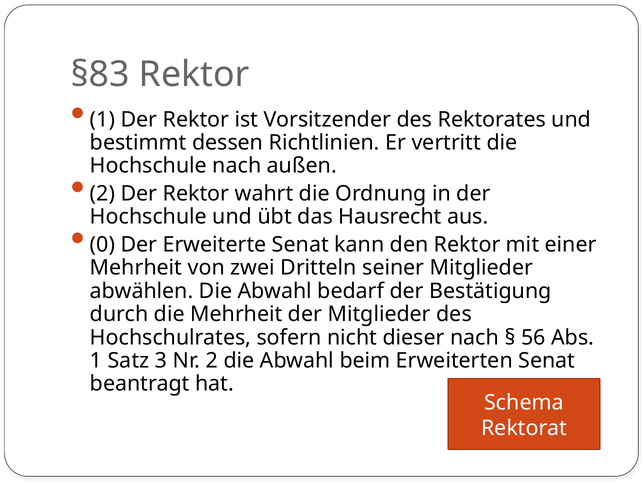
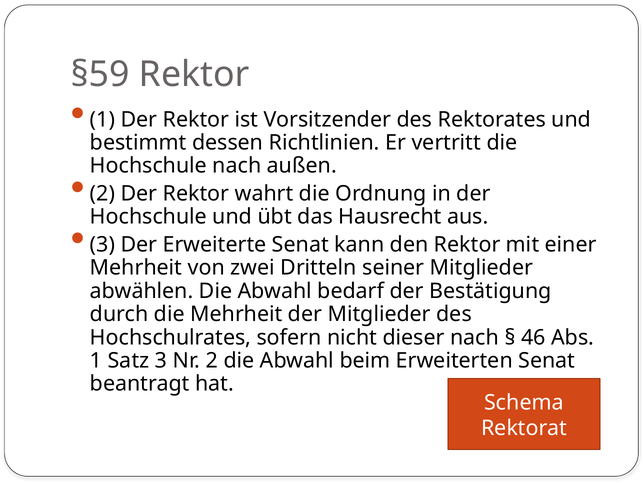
§83: §83 -> §59 (100, 74)
0: 0 -> 3 (102, 244)
56: 56 -> 46 (533, 337)
